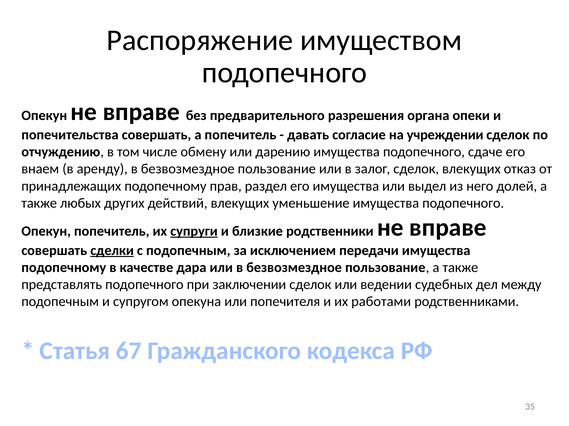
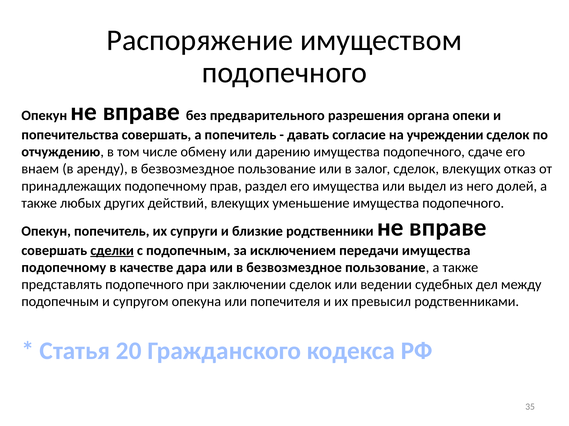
супруги underline: present -> none (194, 232)
работами: работами -> превысил (381, 302)
67: 67 -> 20 (129, 351)
